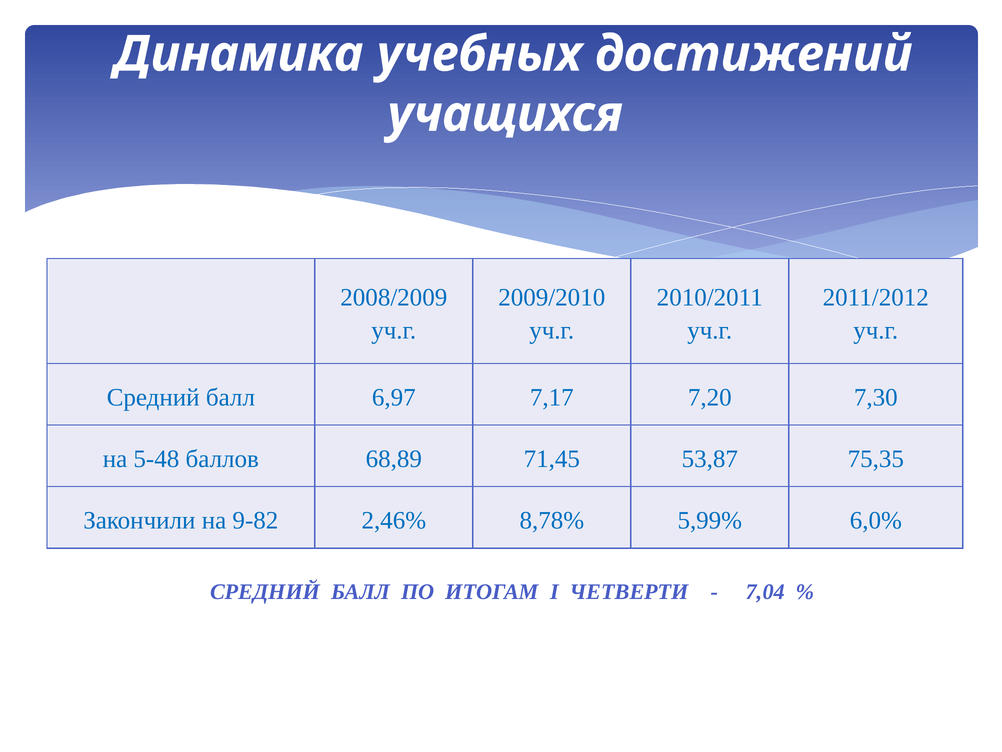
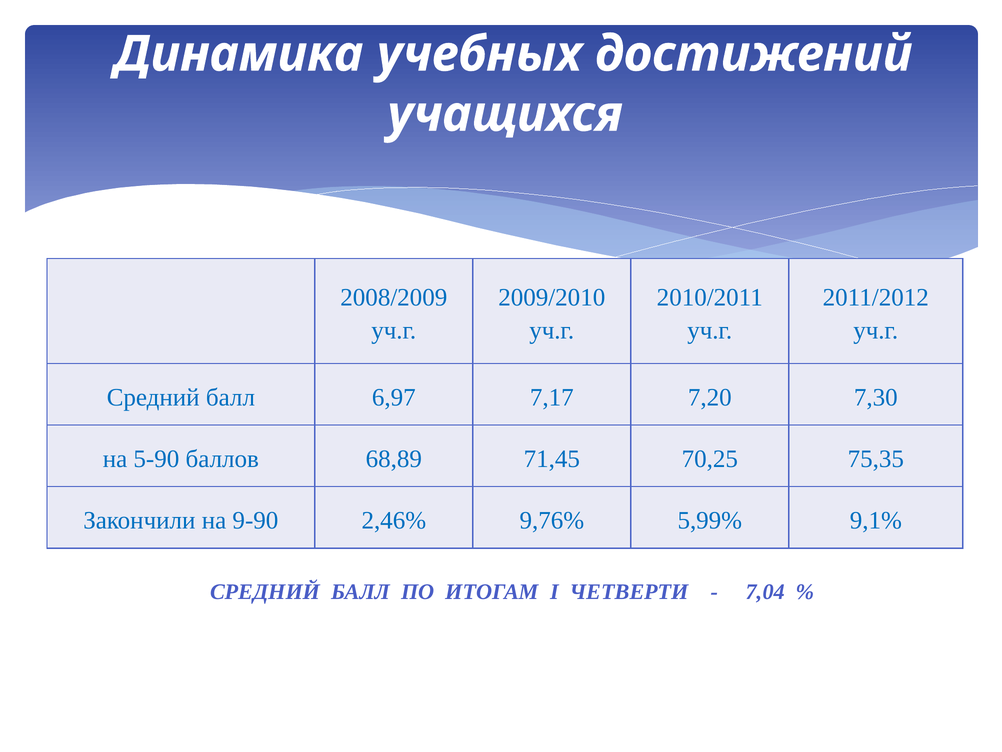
5-48: 5-48 -> 5-90 (156, 459)
53,87: 53,87 -> 70,25 (710, 459)
9-82: 9-82 -> 9-90 (255, 520)
8,78%: 8,78% -> 9,76% (552, 520)
6,0%: 6,0% -> 9,1% (876, 520)
